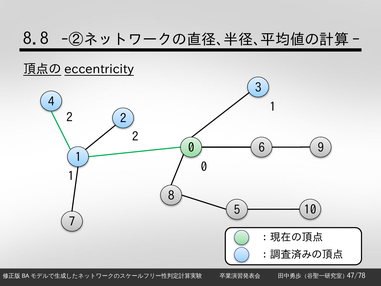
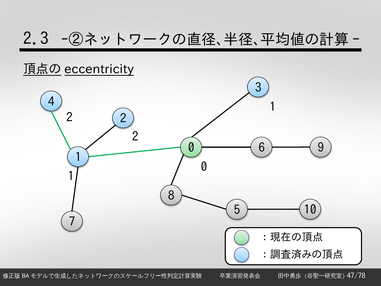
8.8: 8.8 -> 2.3 (36, 39)
